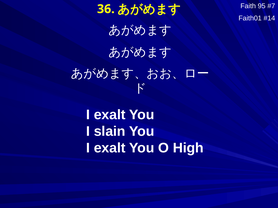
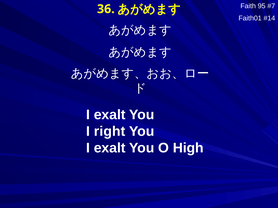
slain: slain -> right (110, 132)
